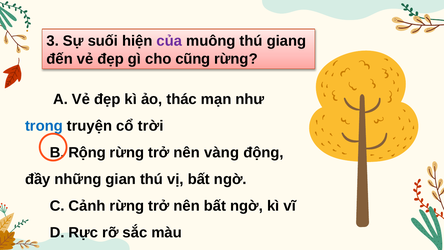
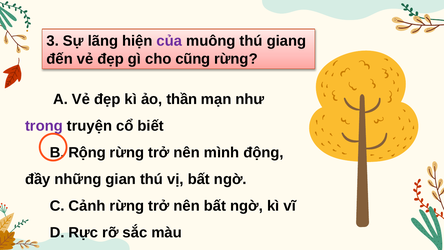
suối: suối -> lãng (103, 41)
thác: thác -> thần (182, 99)
trong colour: blue -> purple (44, 126)
trời: trời -> biết (151, 126)
vàng: vàng -> mình (222, 152)
